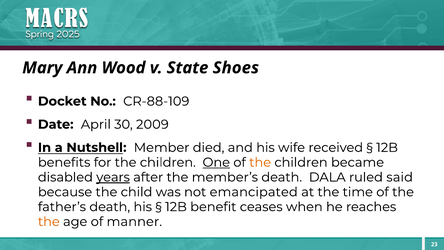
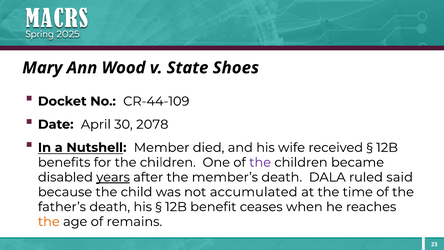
CR-88-109: CR-88-109 -> CR-44-109 (156, 101)
2009: 2009 -> 2078 (152, 124)
One underline: present -> none (216, 162)
the colour: orange -> purple (260, 162)
emancipated: emancipated -> accumulated (254, 192)
manner: manner -> remains (134, 221)
